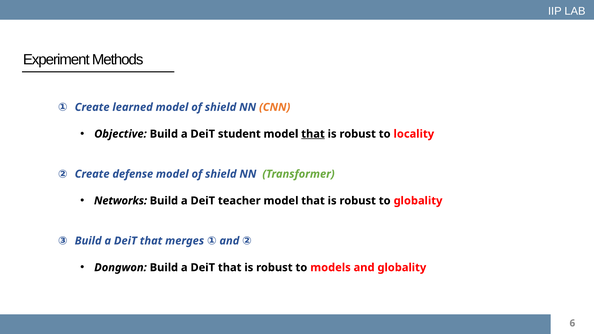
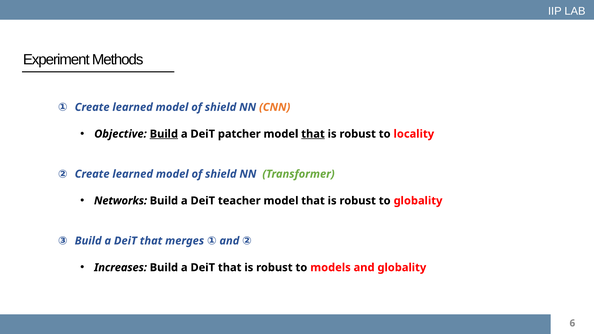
Build underline: none -> present (164, 134)
student: student -> patcher (239, 134)
② Create defense: defense -> learned (133, 174)
Dongwon: Dongwon -> Increases (121, 268)
